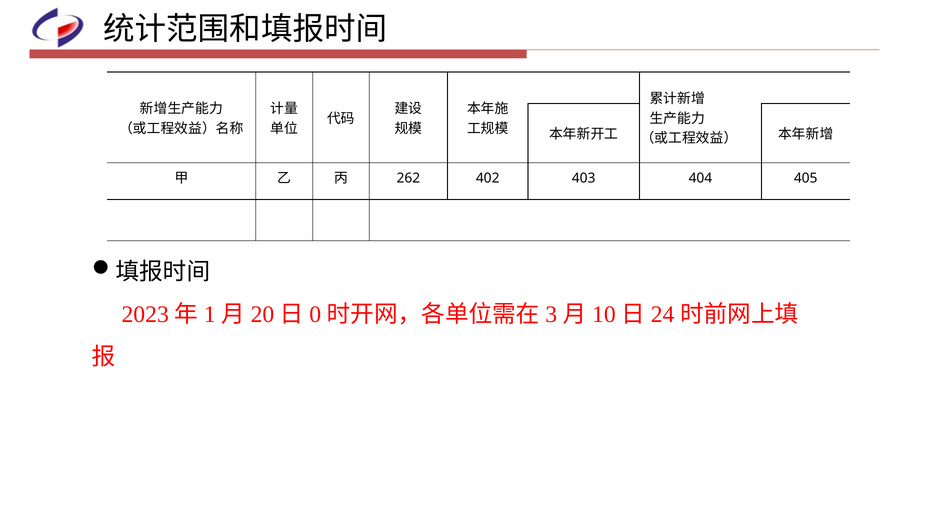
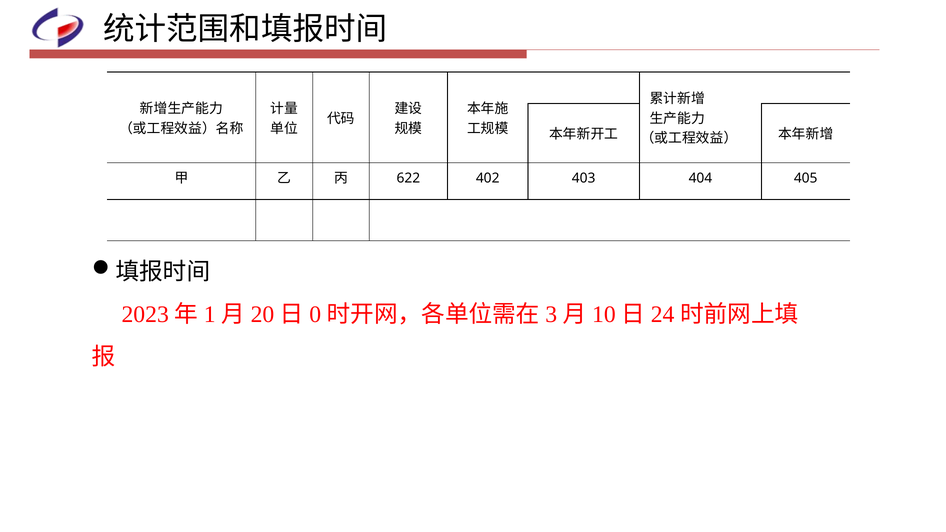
262: 262 -> 622 (408, 178)
